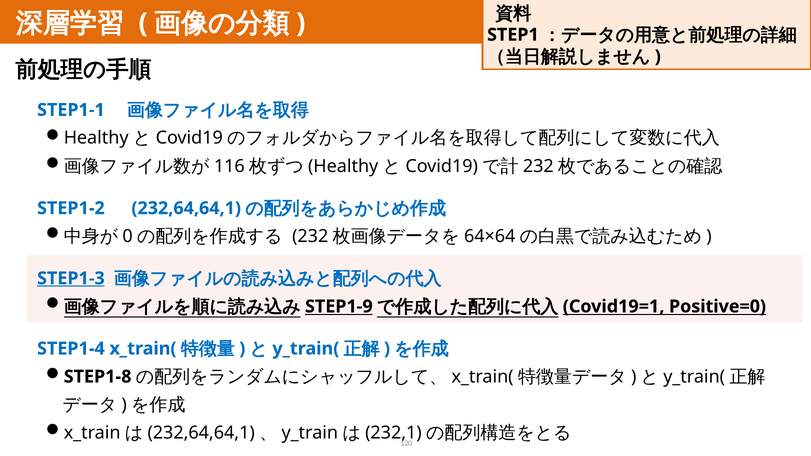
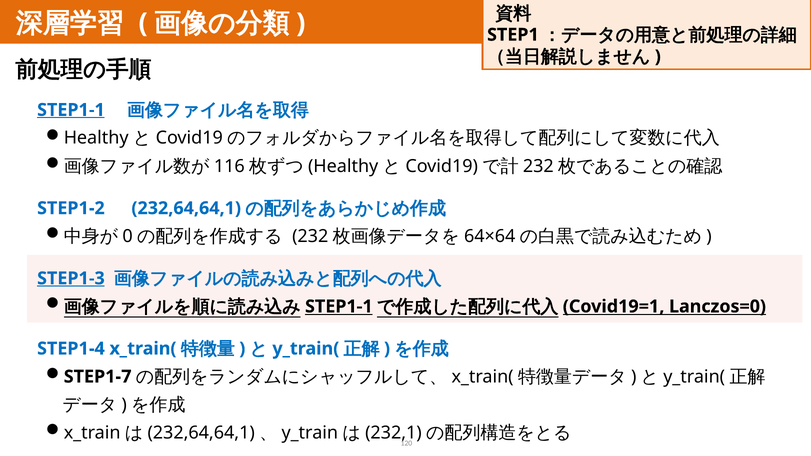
STEP1-1 underline: none -> present (71, 110)
STEP1-9: STEP1-9 -> STEP1-1 (339, 307)
Positive=0: Positive=0 -> Lanczos=0 (718, 307)
STEP1-8: STEP1-8 -> STEP1-7 (98, 377)
